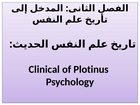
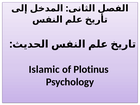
Clinical: Clinical -> Islamic (44, 69)
